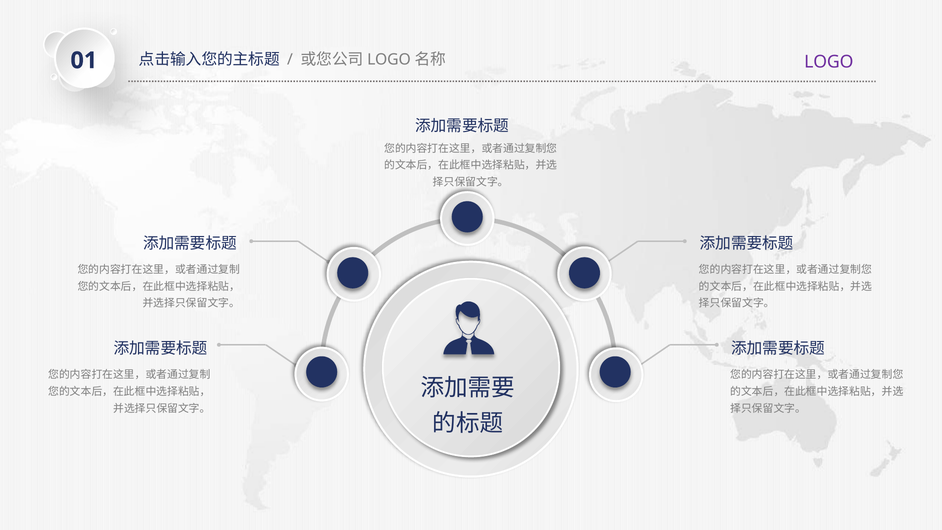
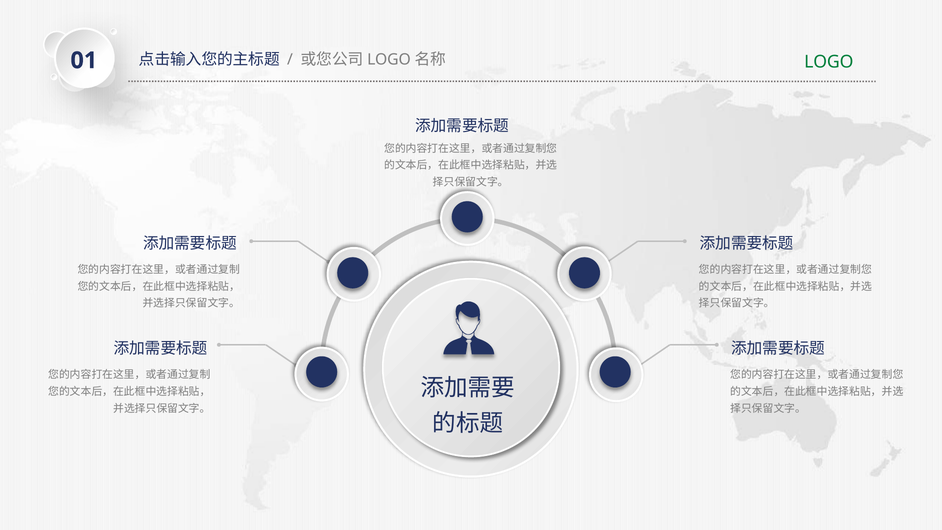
LOGO colour: purple -> green (829, 62)
